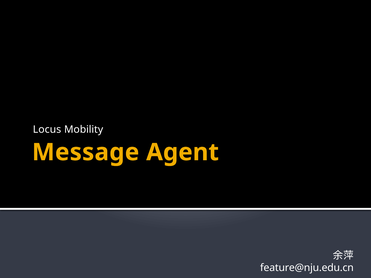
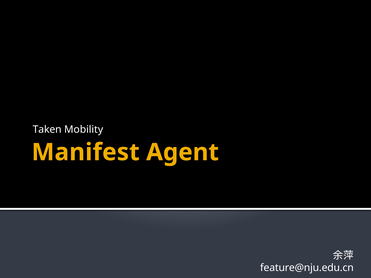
Locus: Locus -> Taken (47, 130)
Message: Message -> Manifest (86, 152)
